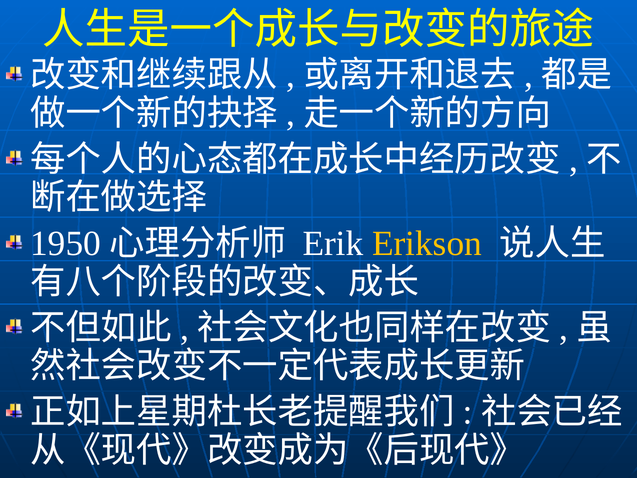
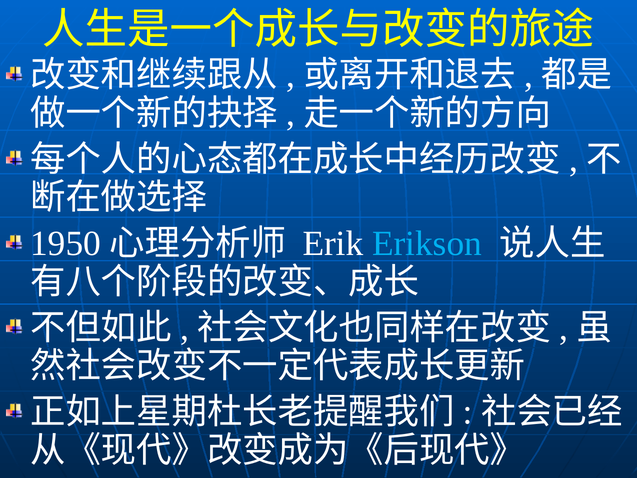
Erikson colour: yellow -> light blue (427, 244)
